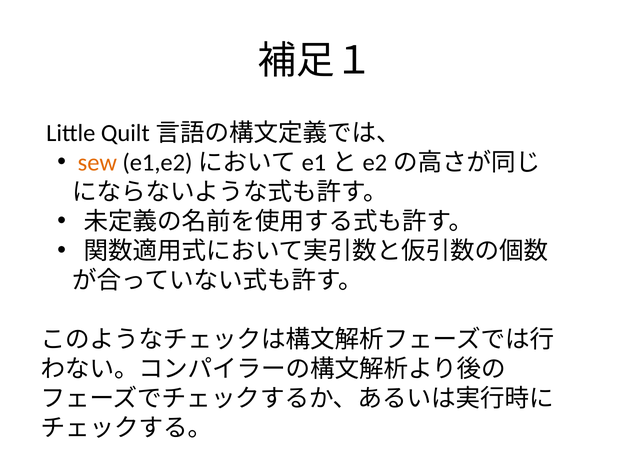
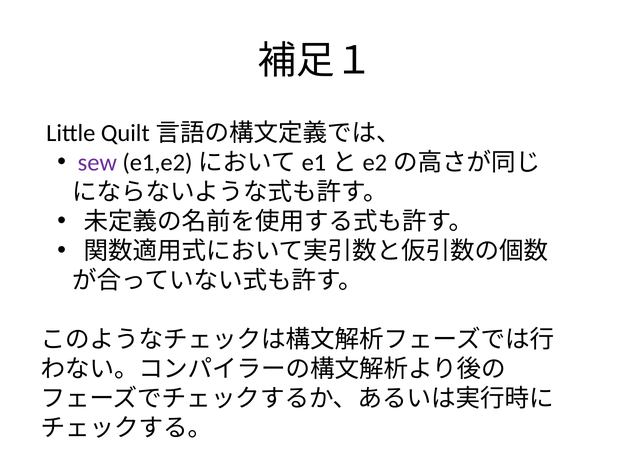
sew colour: orange -> purple (97, 162)
